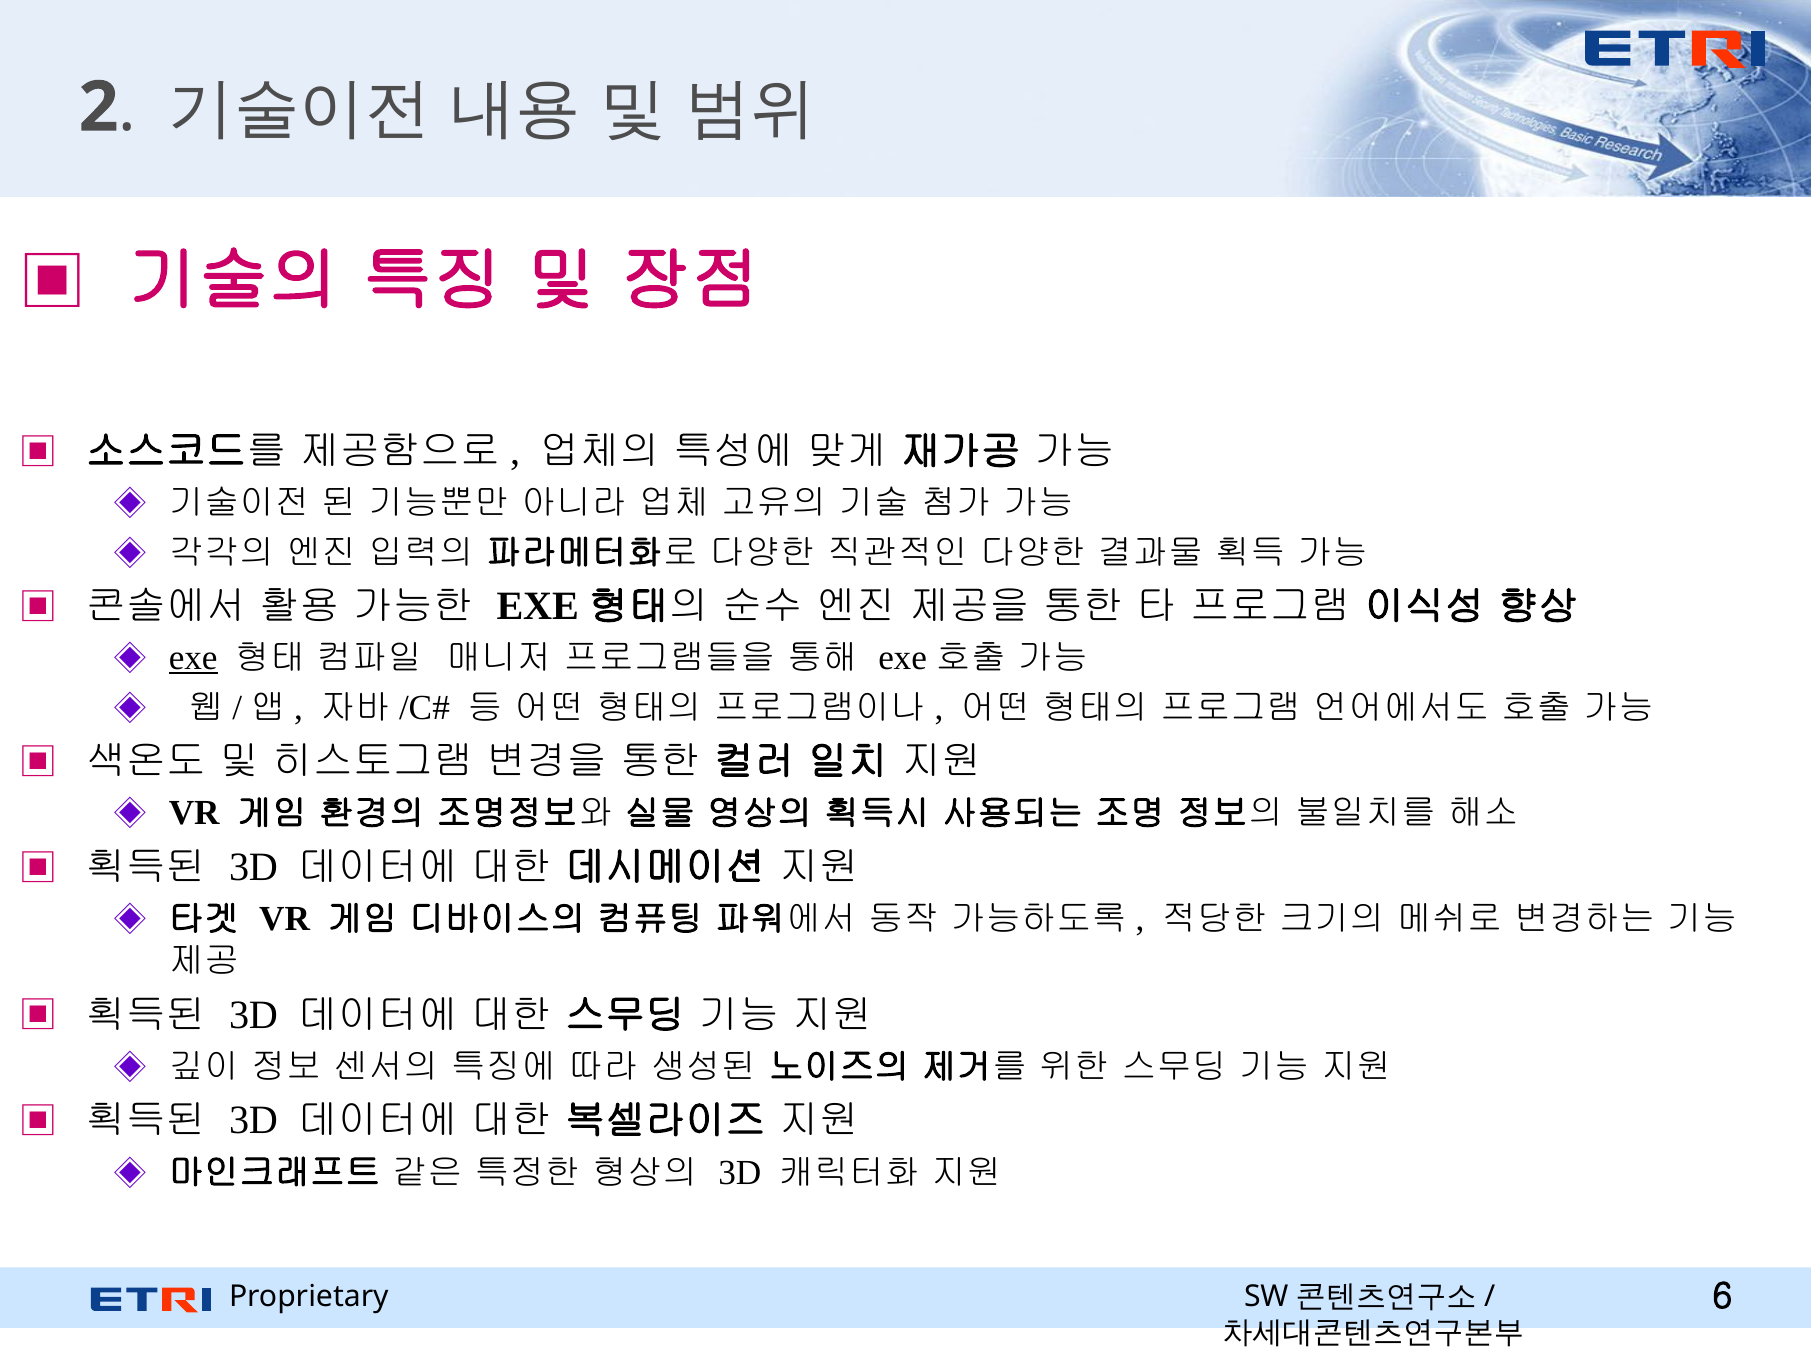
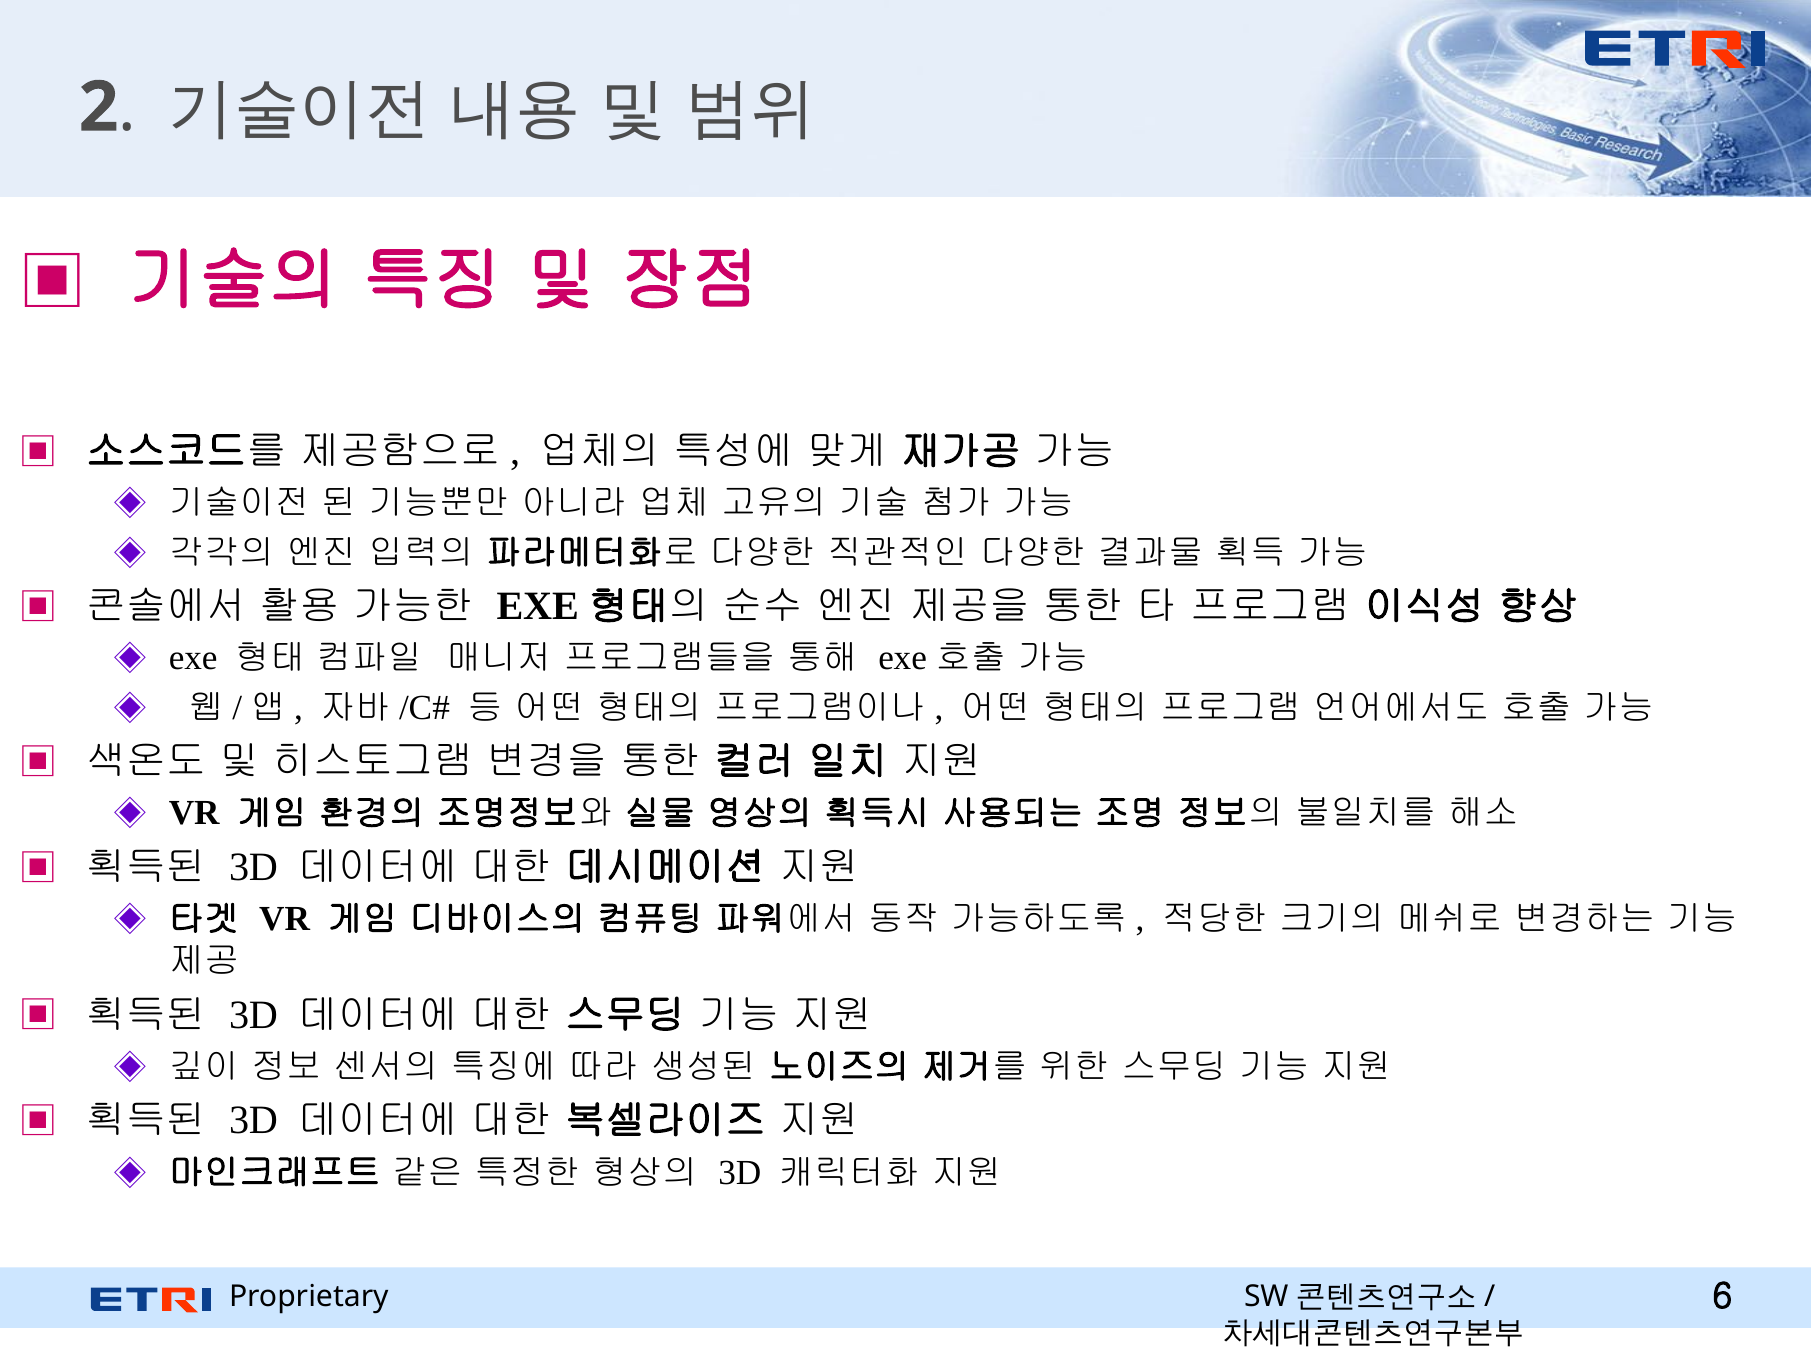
exe underline: present -> none (193, 658)
